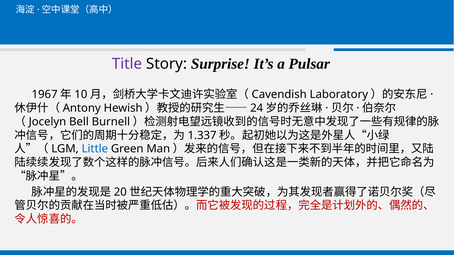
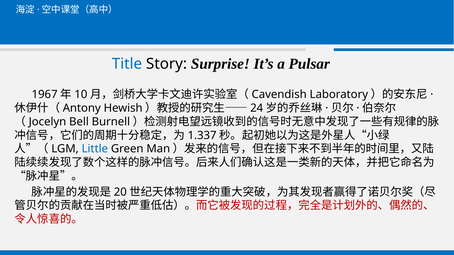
Title colour: purple -> blue (127, 64)
